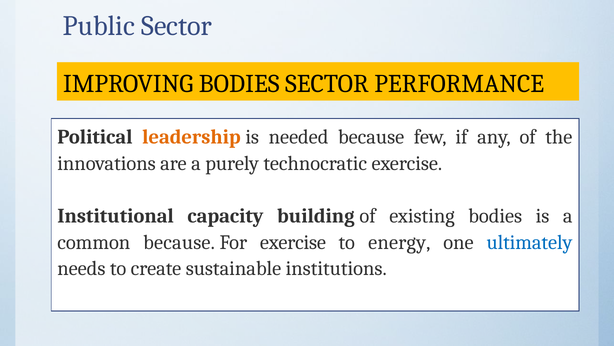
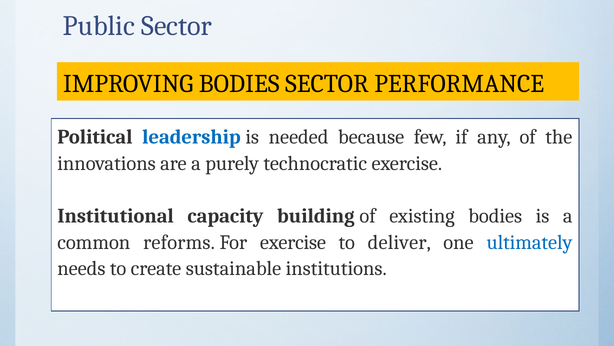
leadership colour: orange -> blue (191, 137)
common because: because -> reforms (179, 242)
energy: energy -> deliver (399, 242)
